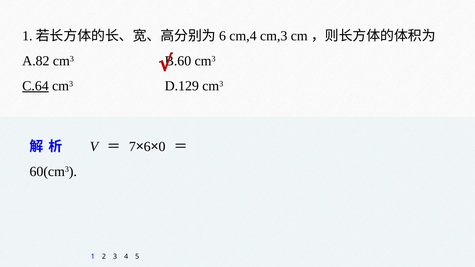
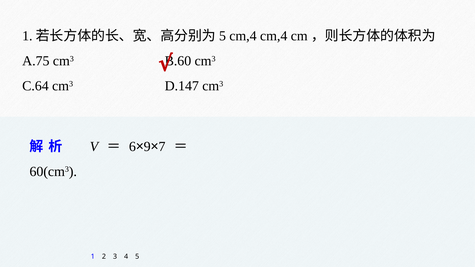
6: 6 -> 5 (222, 36)
cm,4 cm,3: cm,3 -> cm,4 (274, 36)
A.82: A.82 -> A.75 (36, 61)
C.64 underline: present -> none (35, 86)
D.129: D.129 -> D.147 (182, 86)
7: 7 -> 6 (132, 147)
6: 6 -> 9 (147, 147)
0: 0 -> 7 (162, 147)
